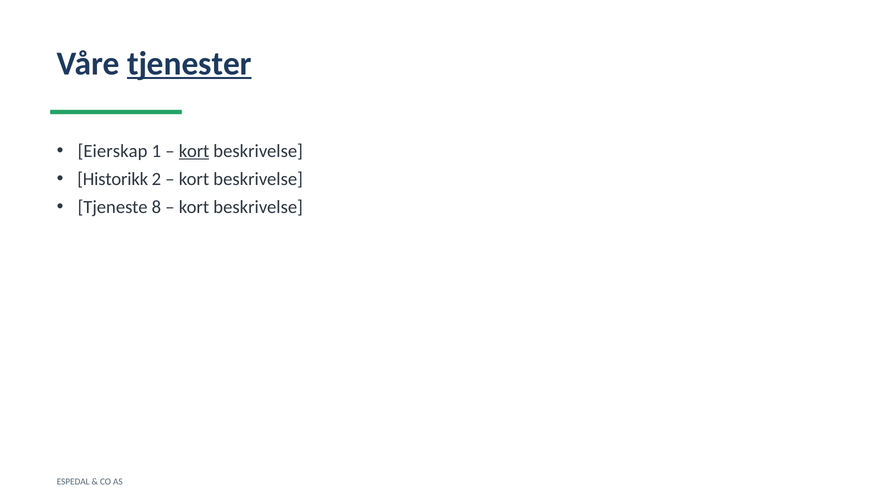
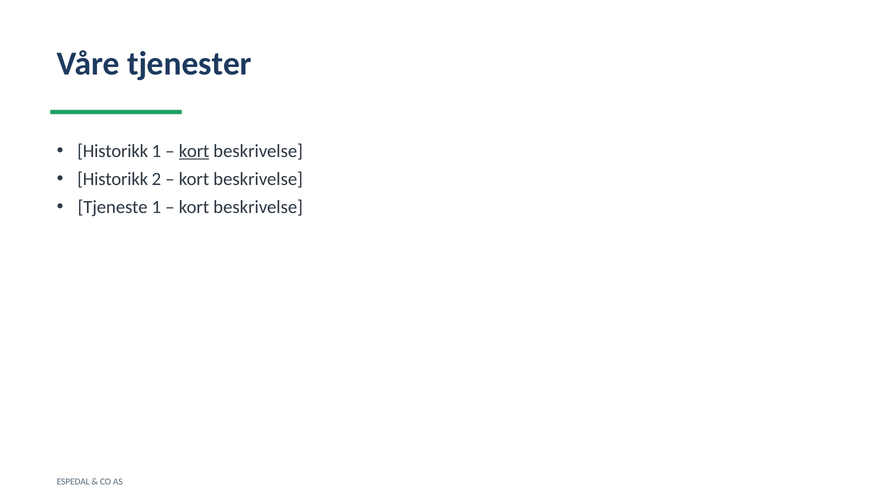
tjenester underline: present -> none (189, 64)
Eierskap: Eierskap -> Historikk (113, 151)
Tjeneste 8: 8 -> 1 (156, 207)
